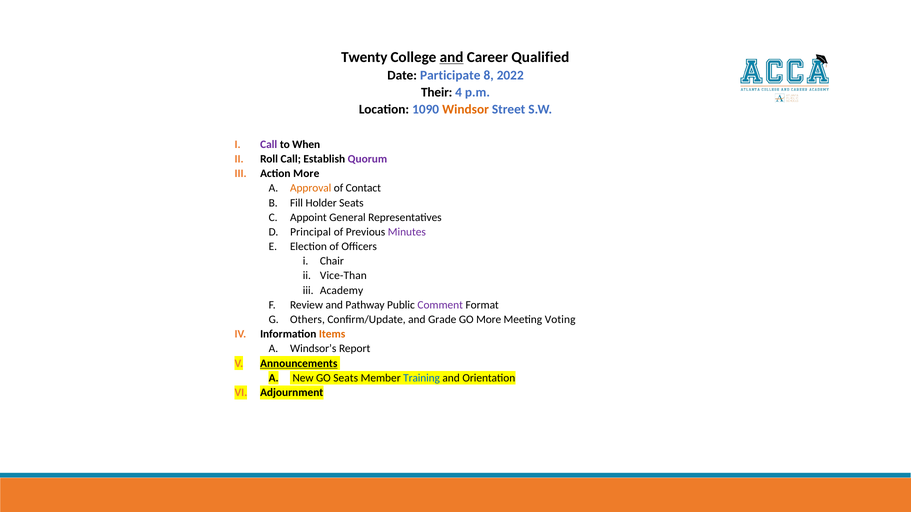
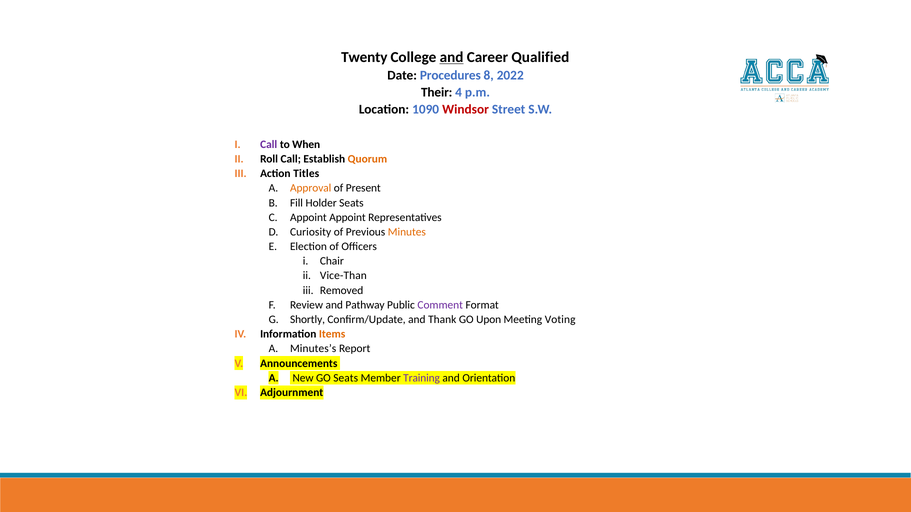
Participate: Participate -> Procedures (450, 75)
Windsor colour: orange -> red (466, 109)
Quorum colour: purple -> orange (367, 159)
Action More: More -> Titles (306, 174)
Contact: Contact -> Present (363, 188)
Appoint General: General -> Appoint (348, 218)
Principal: Principal -> Curiosity (311, 232)
Minutes colour: purple -> orange (407, 232)
Academy: Academy -> Removed (342, 291)
Others: Others -> Shortly (308, 320)
Grade: Grade -> Thank (442, 320)
GO More: More -> Upon (489, 320)
Windsor’s: Windsor’s -> Minutes’s (313, 349)
Announcements underline: present -> none (299, 364)
Training colour: blue -> purple (422, 378)
